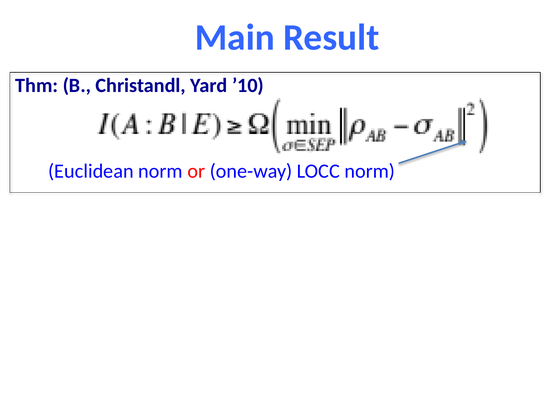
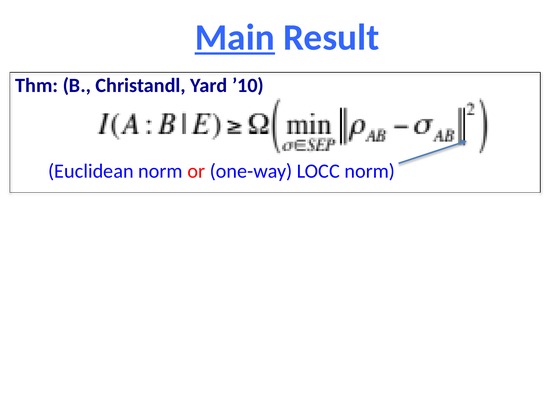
Main underline: none -> present (235, 37)
